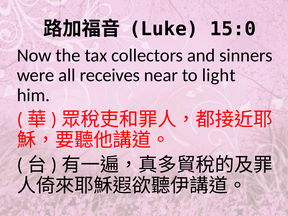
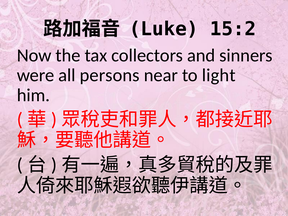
15:0: 15:0 -> 15:2 (233, 29)
receives: receives -> persons (110, 75)
